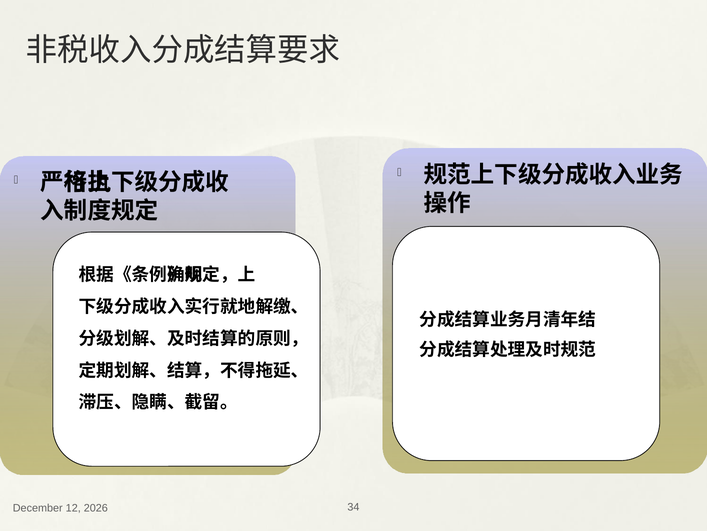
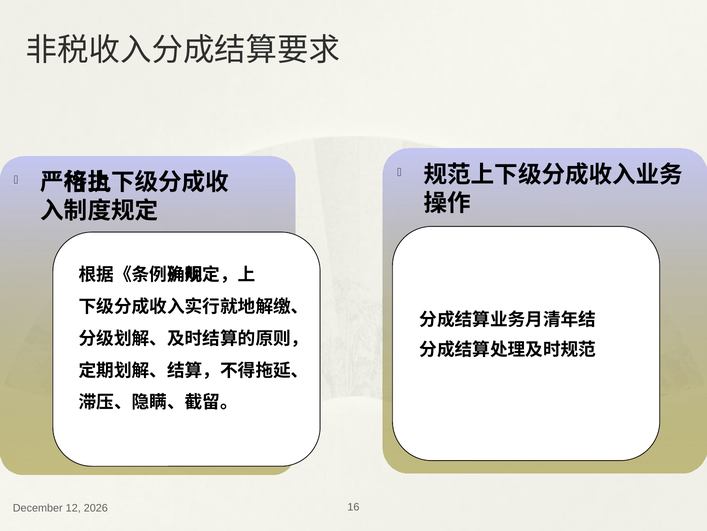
34: 34 -> 16 (353, 507)
